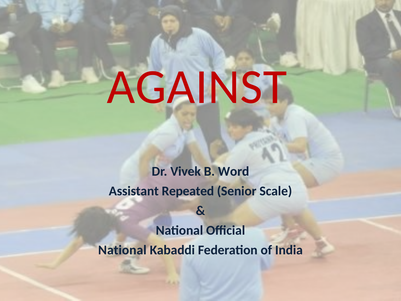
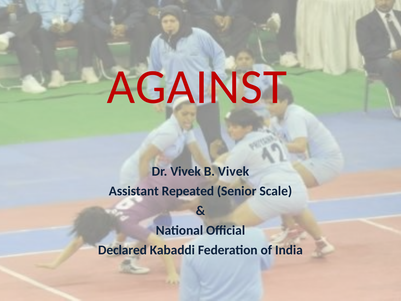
B Word: Word -> Vivek (234, 171)
National: National -> Declared (122, 250)
